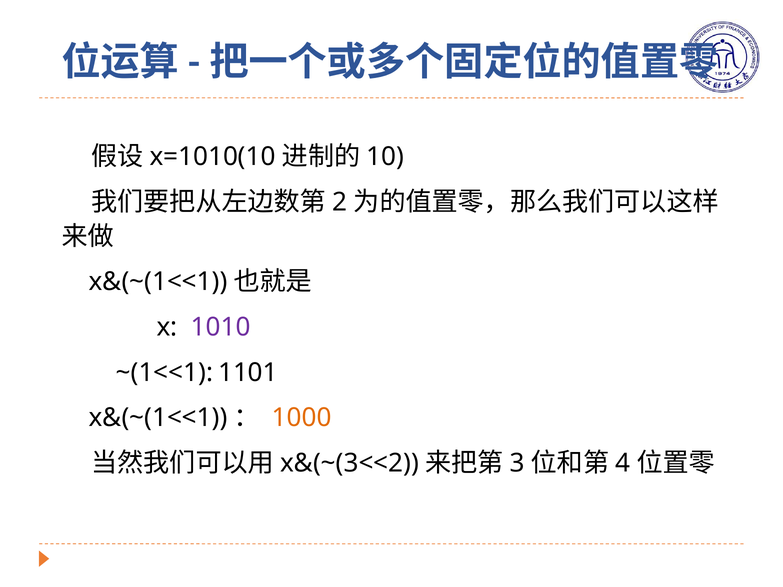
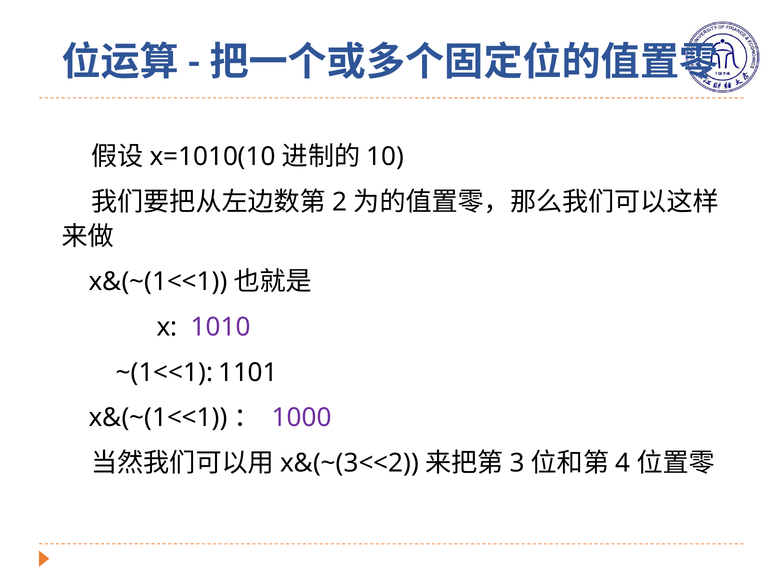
1000 colour: orange -> purple (302, 418)
